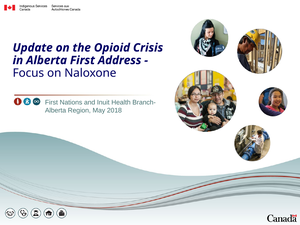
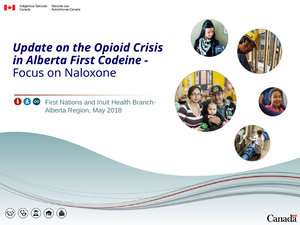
Address: Address -> Codeine (120, 60)
